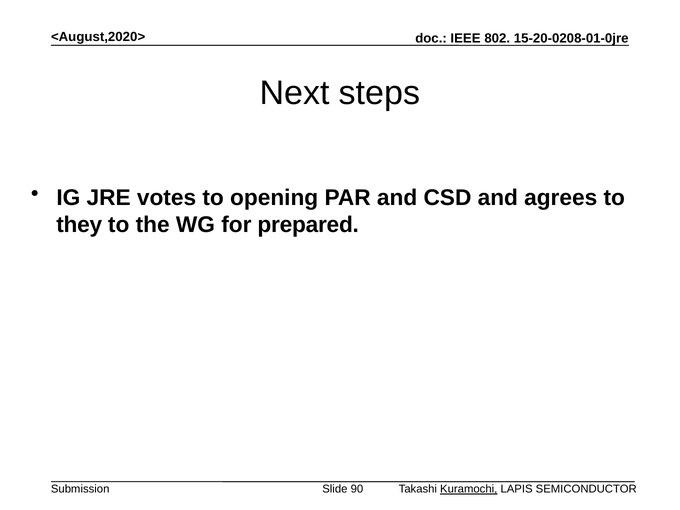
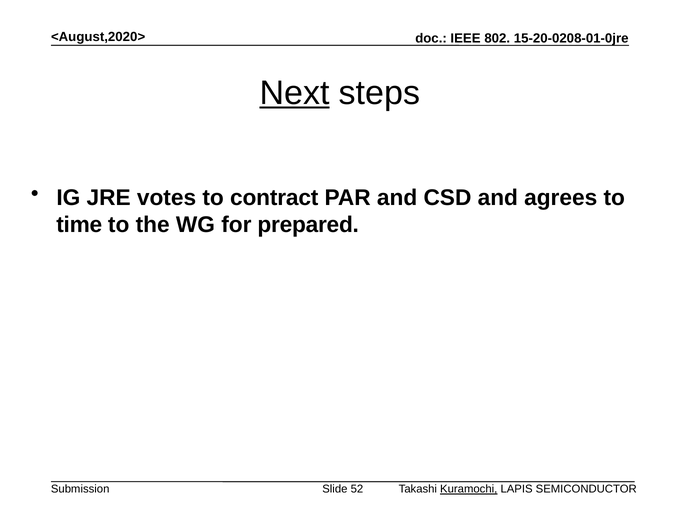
Next underline: none -> present (295, 93)
opening: opening -> contract (274, 198)
they: they -> time (79, 225)
90: 90 -> 52 (357, 489)
